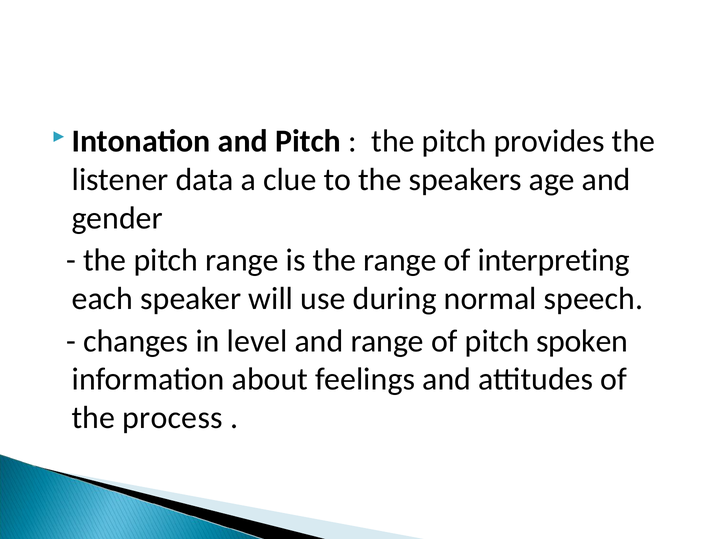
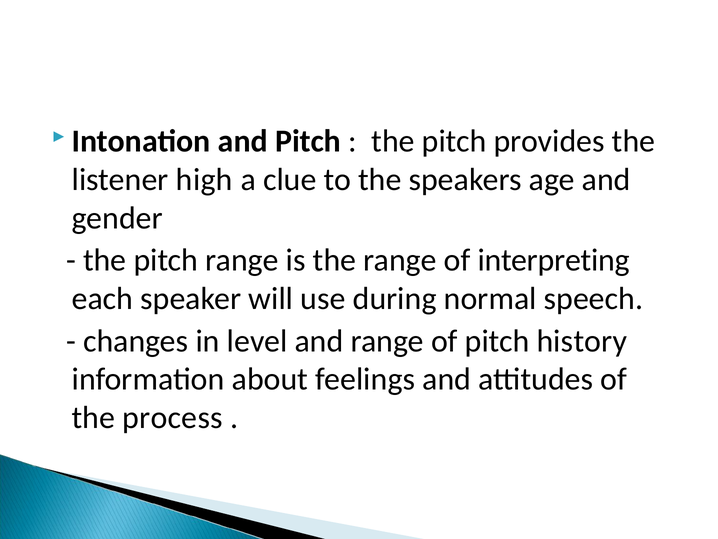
data: data -> high (204, 180)
spoken: spoken -> history (582, 341)
